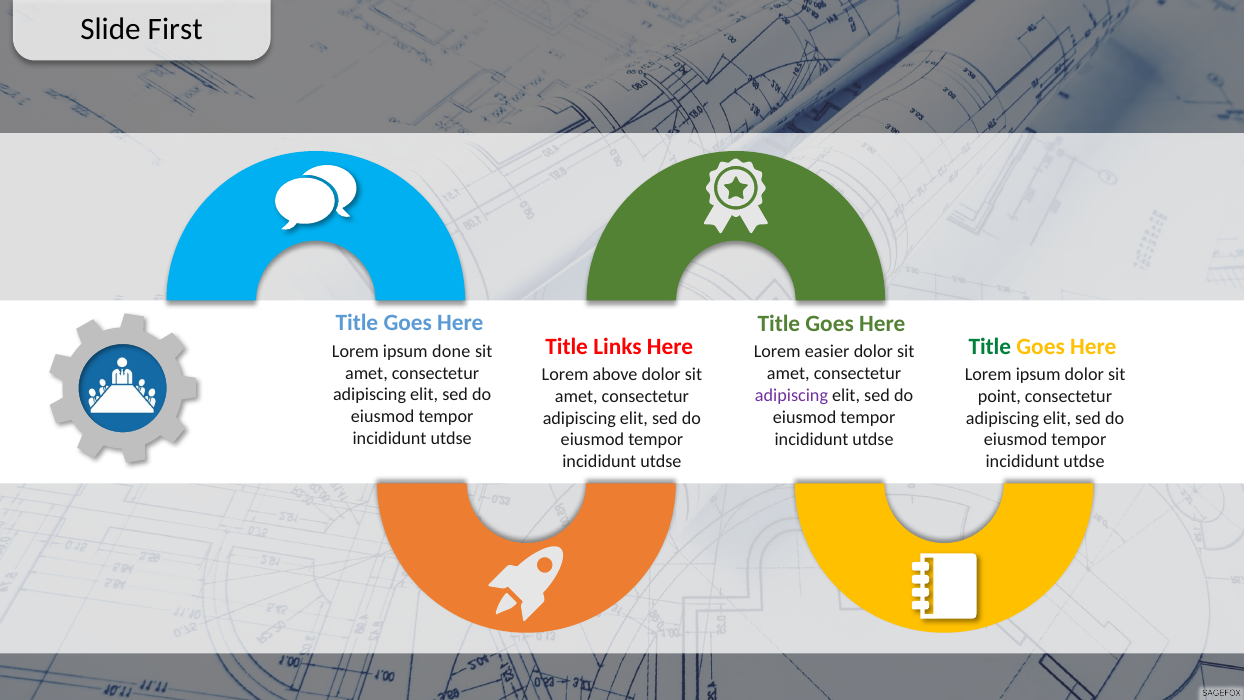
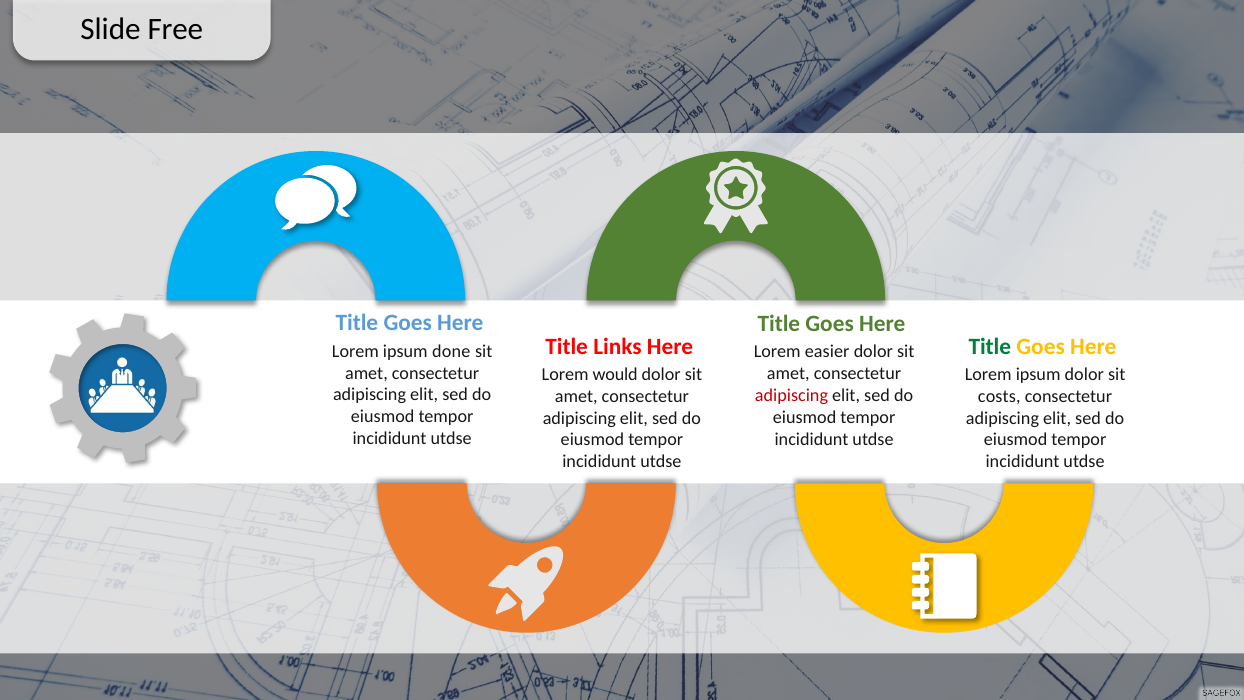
First: First -> Free (175, 29)
above: above -> would (615, 374)
adipiscing colour: purple -> red (792, 395)
point: point -> costs (999, 396)
